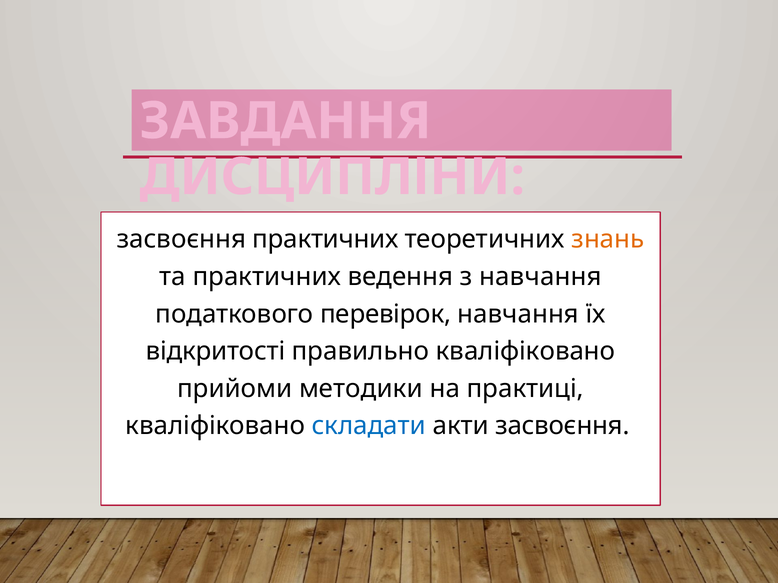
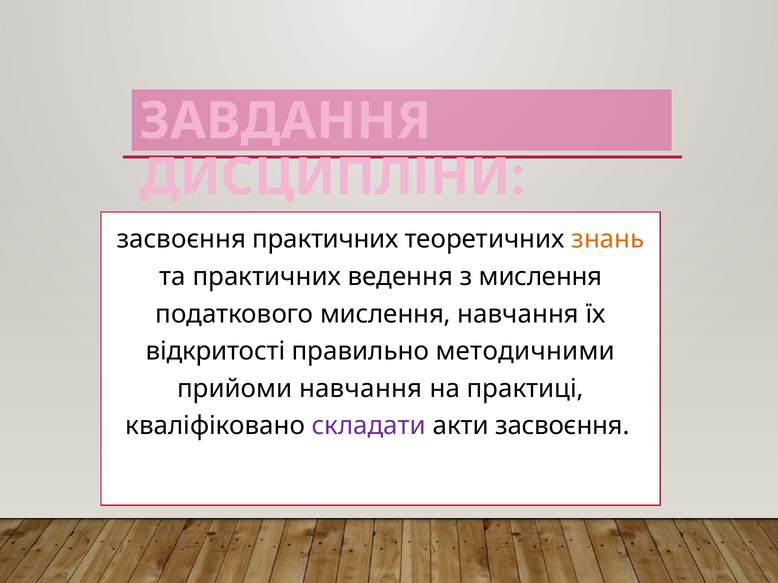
з навчання: навчання -> мислення (541, 277)
податкового перевірок: перевірок -> мислення (385, 314)
правильно кваліфіковано: кваліфіковано -> методичними (525, 352)
прийоми методики: методики -> навчання (361, 389)
складати colour: blue -> purple (369, 426)
